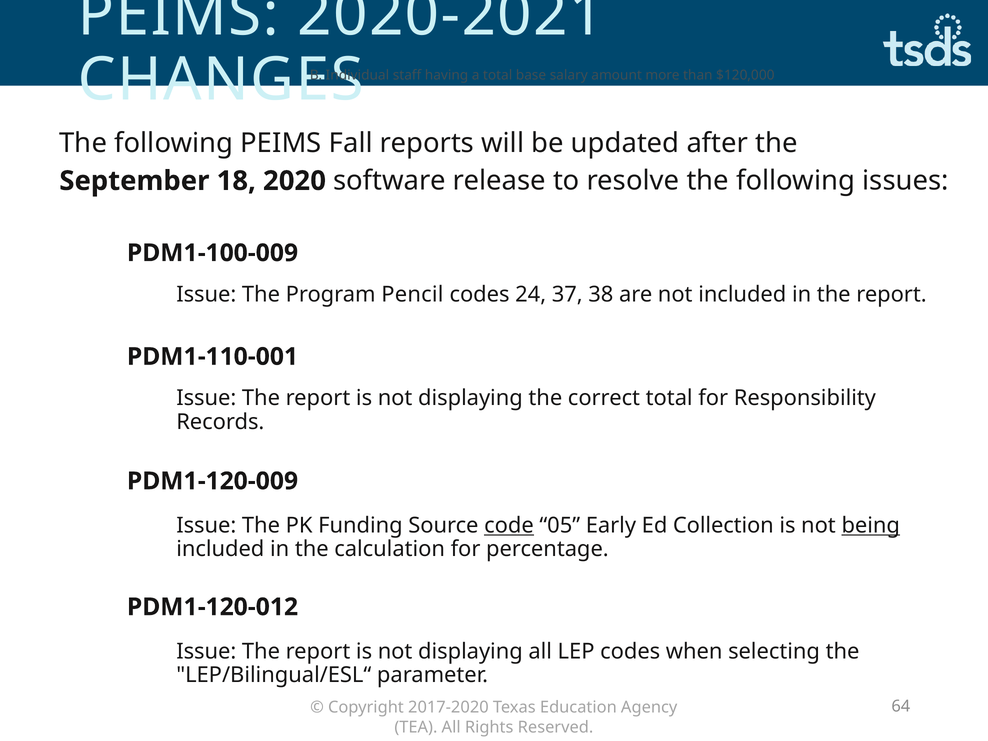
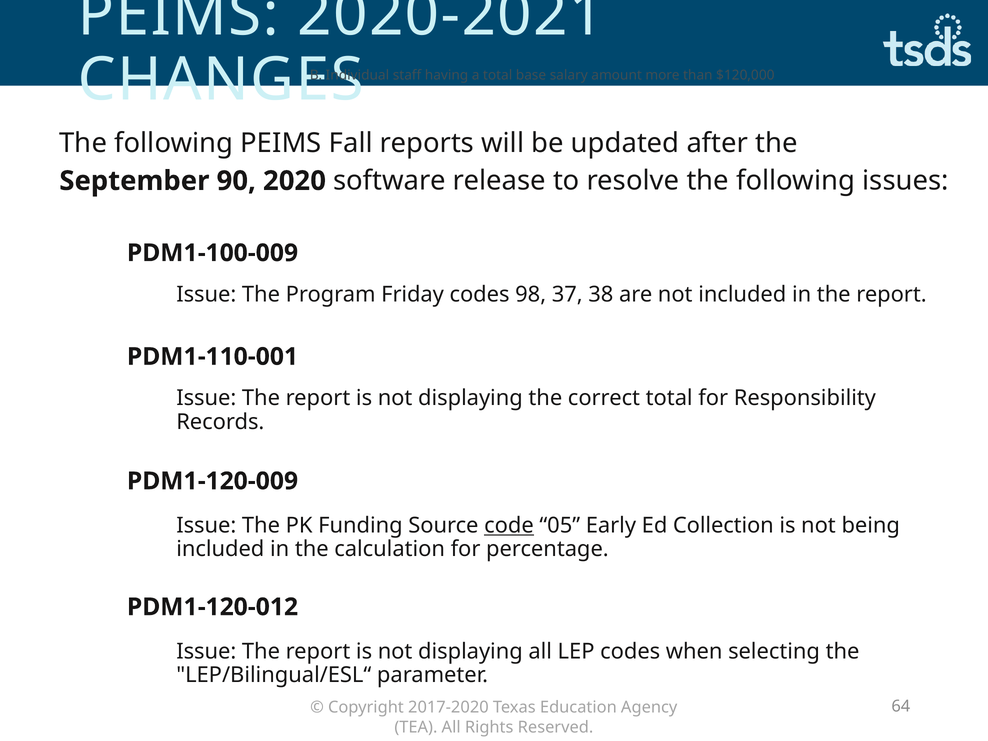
18: 18 -> 90 (236, 181)
Pencil: Pencil -> Friday (413, 294)
24: 24 -> 98 (531, 294)
being underline: present -> none (871, 526)
